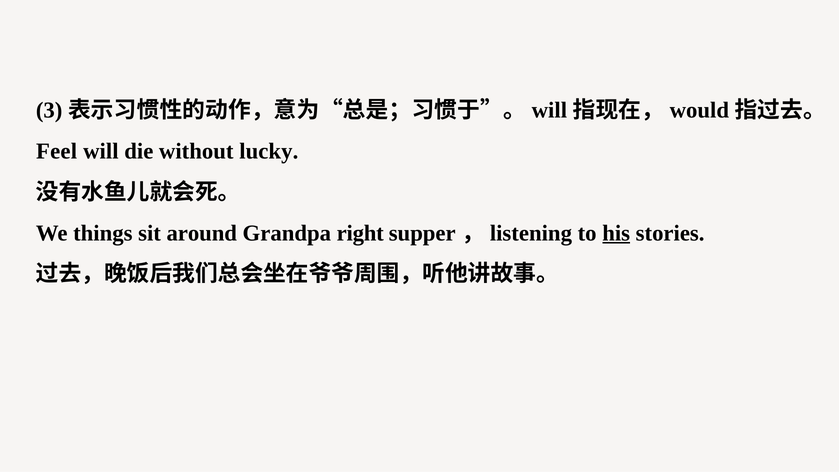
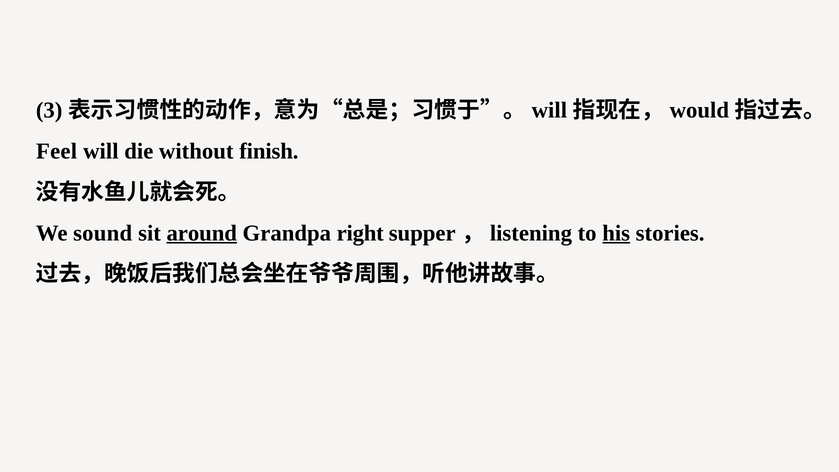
lucky: lucky -> finish (269, 151)
things: things -> sound (103, 233)
around underline: none -> present (202, 233)
